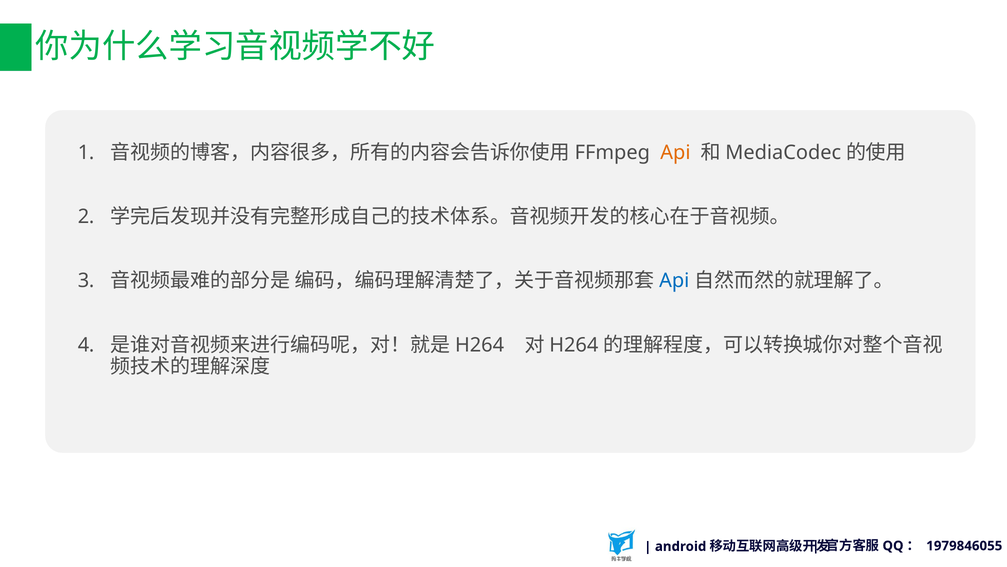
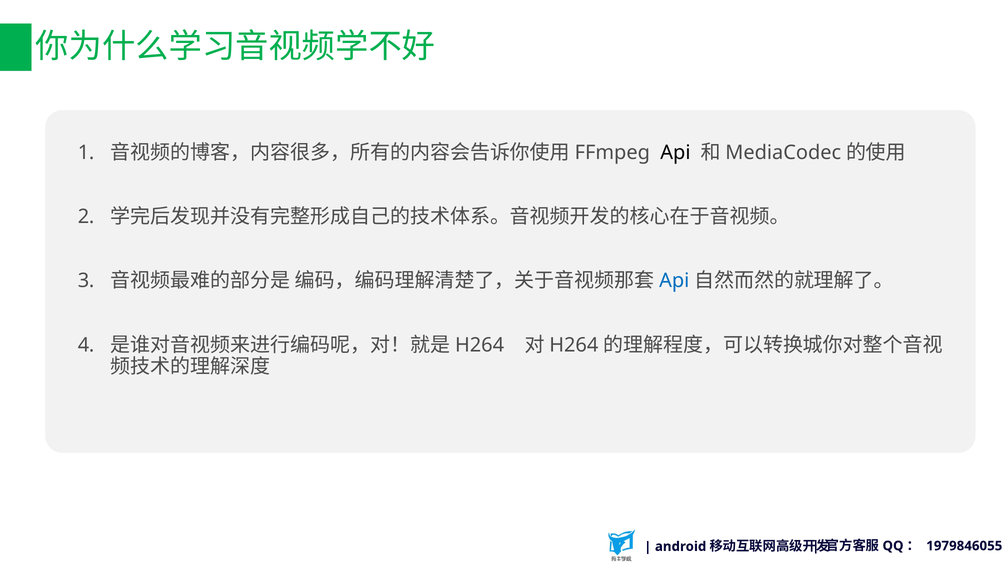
Api colour: orange -> black (675, 152)
